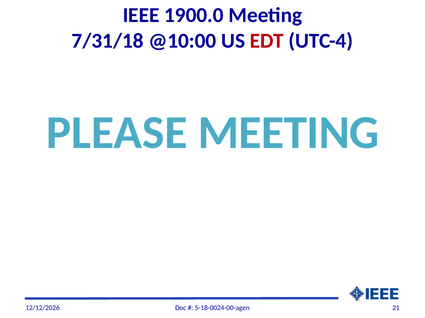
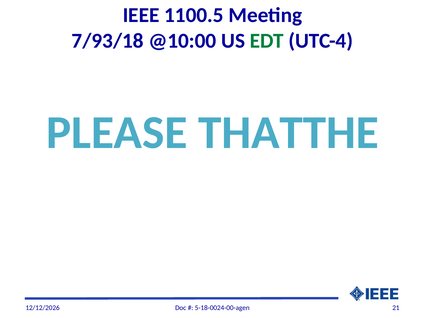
1900.0: 1900.0 -> 1100.5 (194, 15)
7/31/18: 7/31/18 -> 7/93/18 (108, 41)
EDT colour: red -> green (267, 41)
PLEASE MEETING: MEETING -> THATTHE (288, 133)
